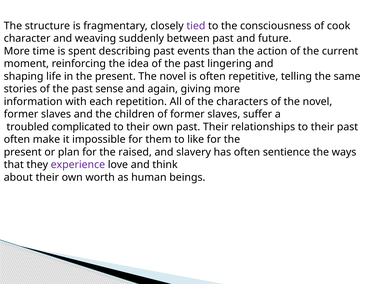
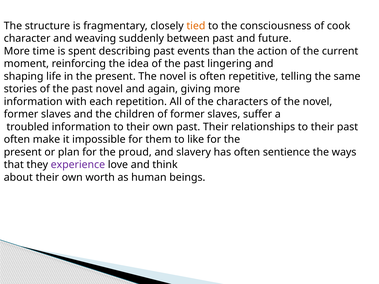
tied colour: purple -> orange (196, 26)
past sense: sense -> novel (109, 89)
troubled complicated: complicated -> information (81, 127)
raised: raised -> proud (135, 152)
